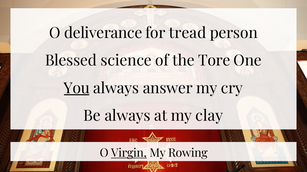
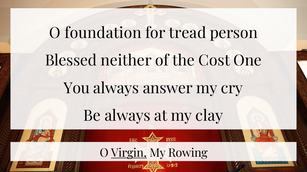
deliverance: deliverance -> foundation (103, 33)
science: science -> neither (126, 61)
Tore: Tore -> Cost (214, 61)
You underline: present -> none (77, 89)
